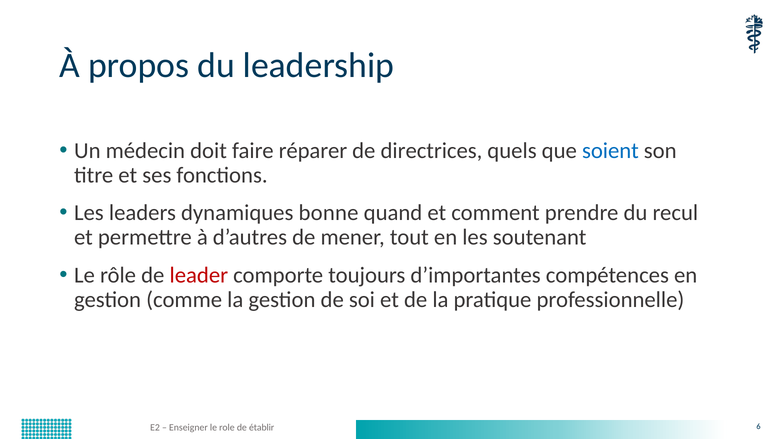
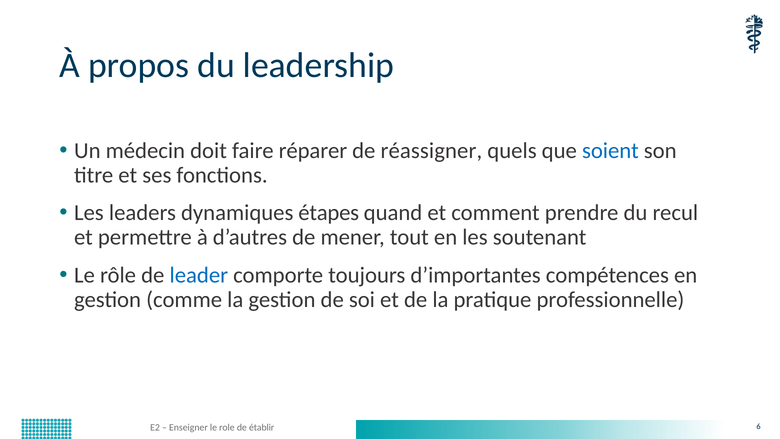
directrices: directrices -> réassigner (431, 151)
bonne: bonne -> étapes (329, 213)
leader colour: red -> blue (199, 275)
